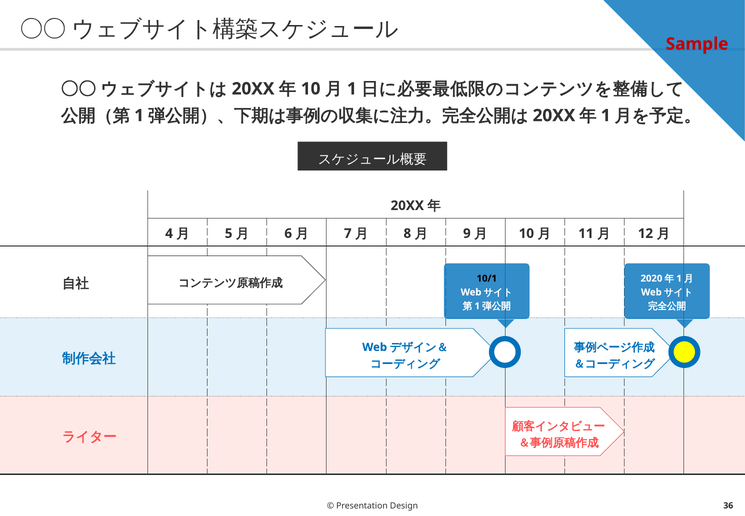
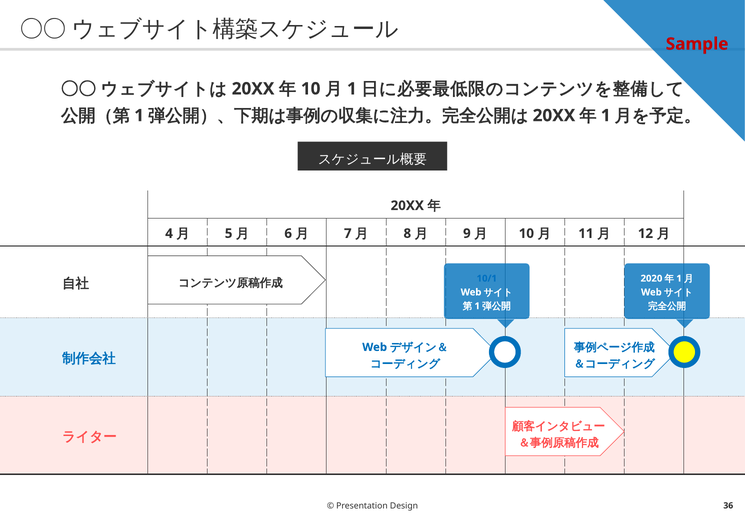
10/1 colour: black -> blue (487, 278)
